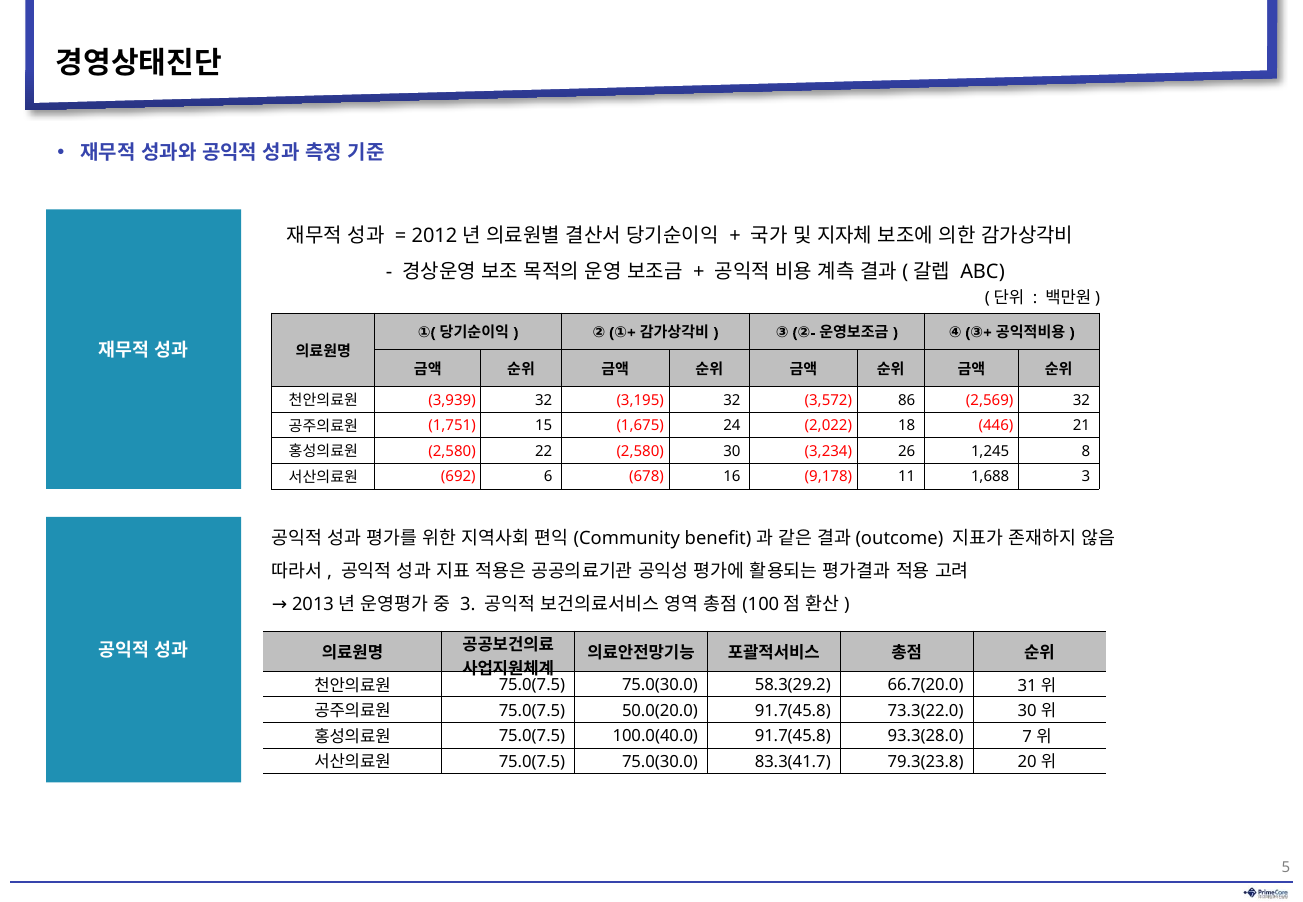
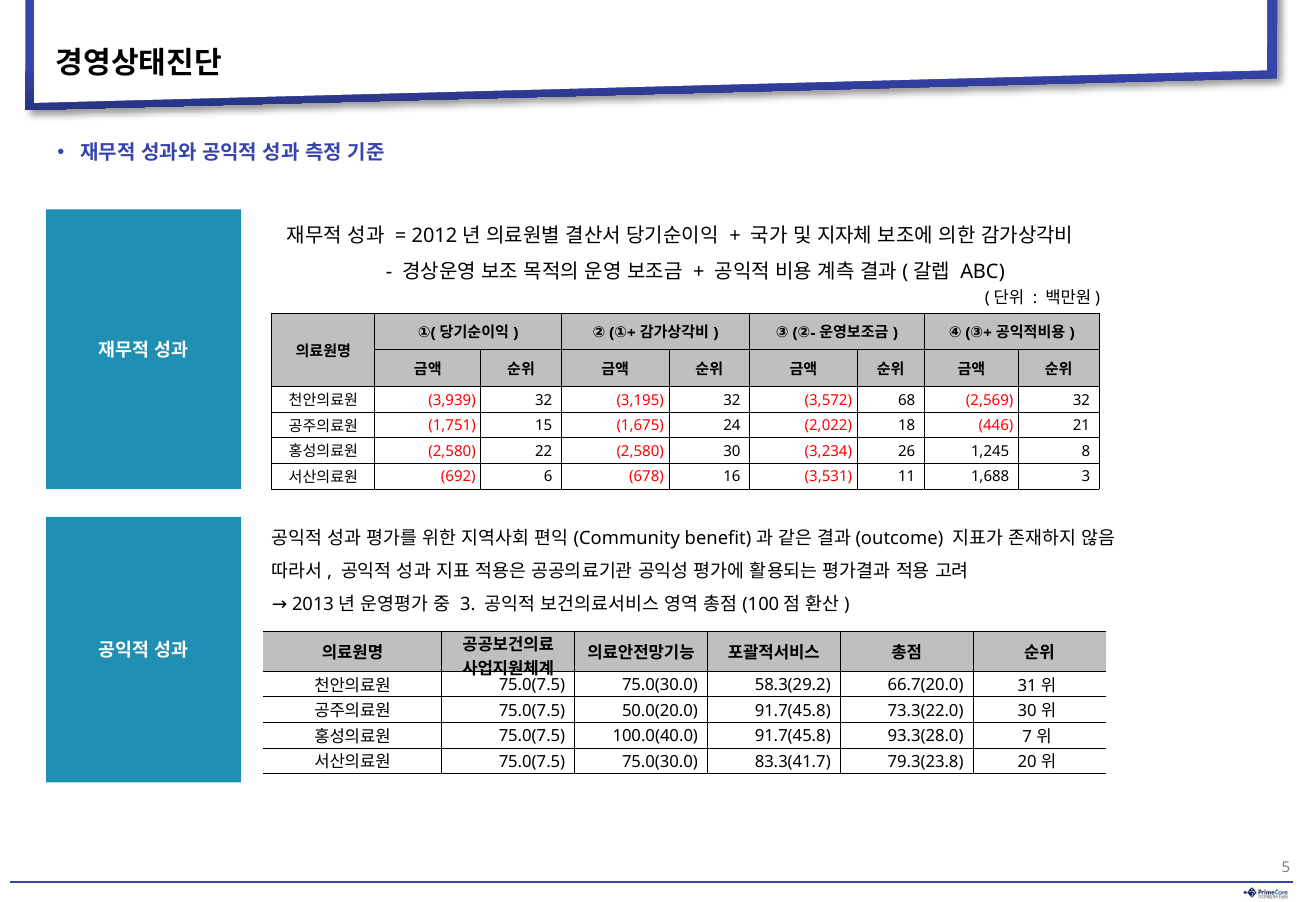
86: 86 -> 68 (907, 400)
9,178: 9,178 -> 3,531 (828, 477)
